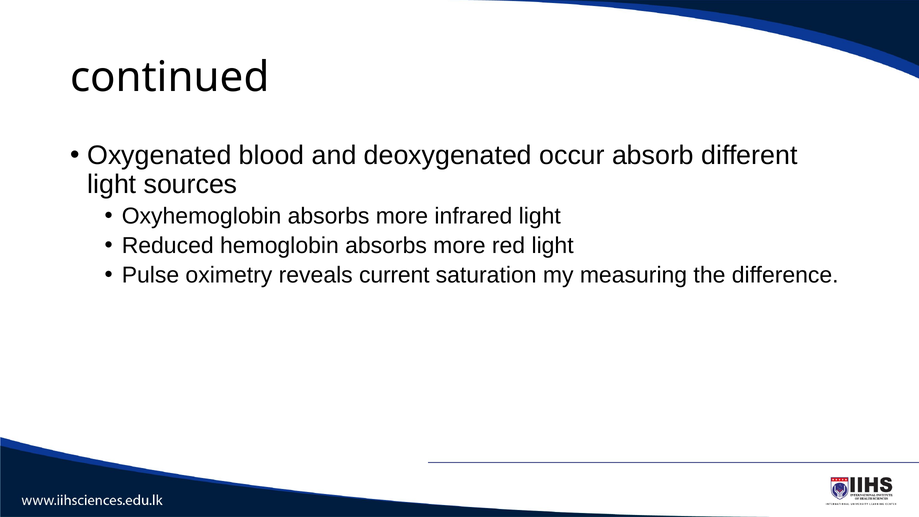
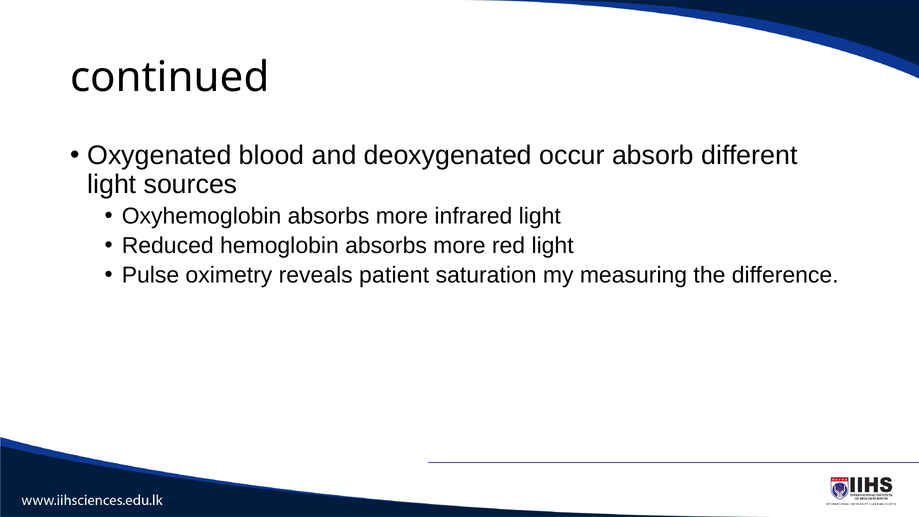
current: current -> patient (394, 275)
